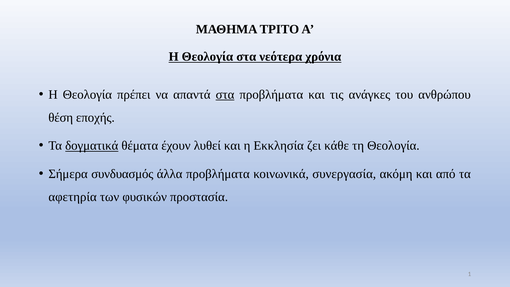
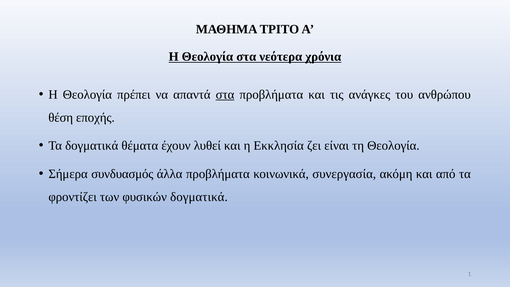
δογματικά underline: present -> none (92, 146)
κάθε: κάθε -> είναι (337, 146)
αφετηρία: αφετηρία -> φροντίζει (73, 197)
φυσικών προστασία: προστασία -> δογματικά (199, 197)
